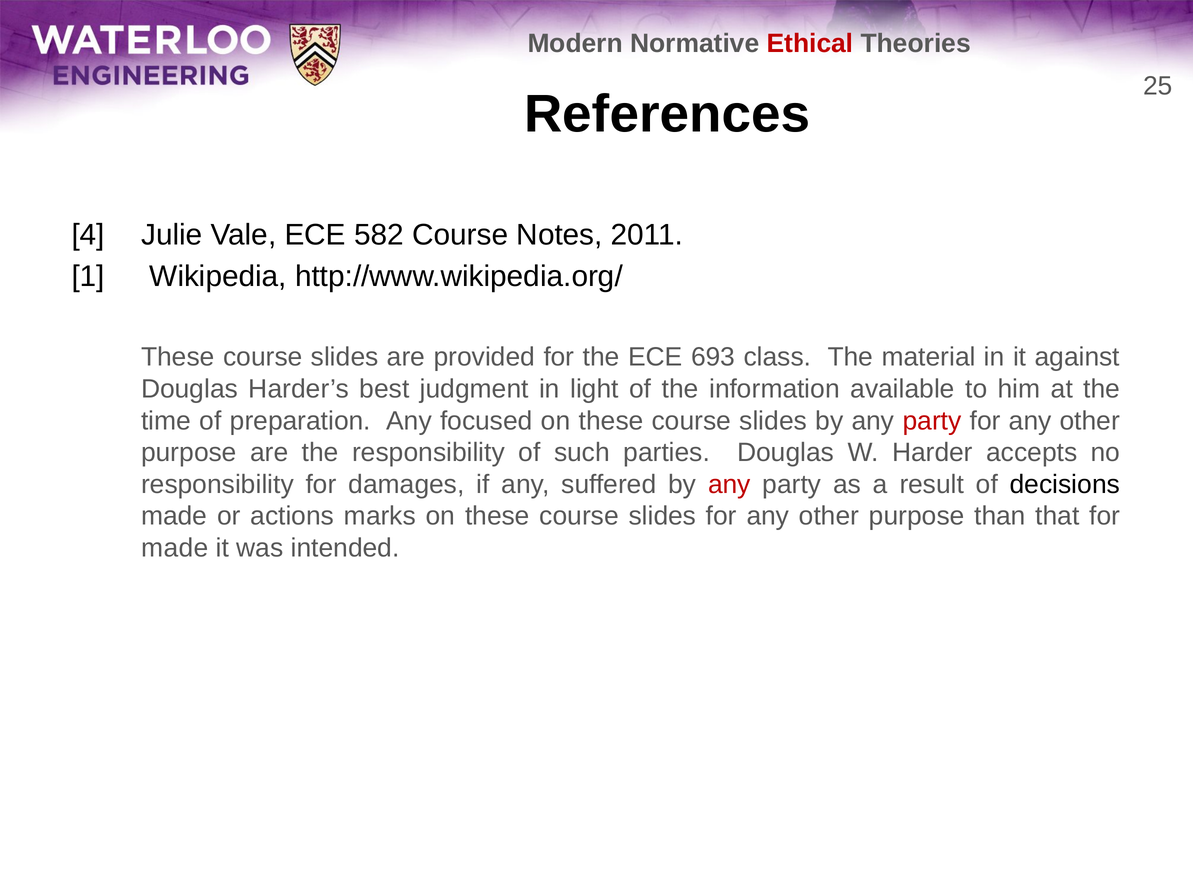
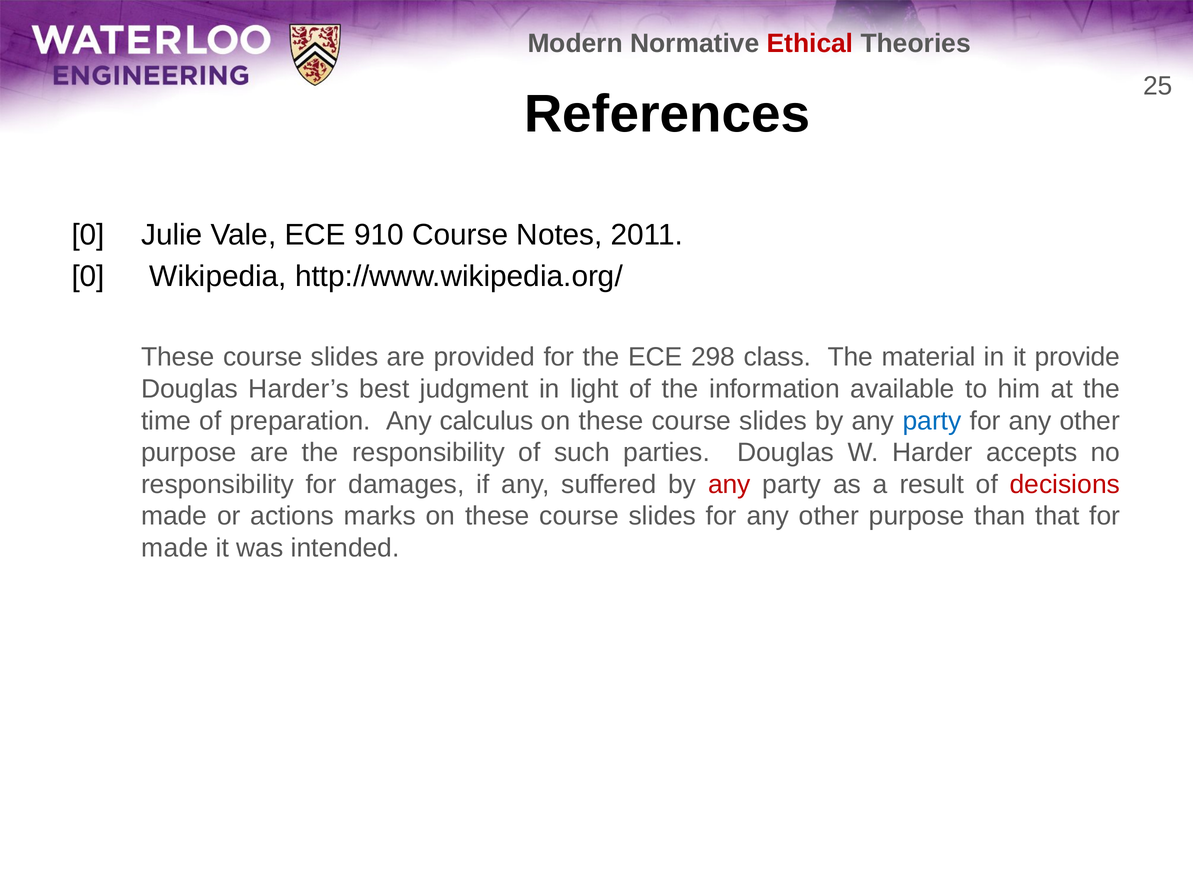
4: 4 -> 0 (88, 235)
582: 582 -> 910 (379, 235)
1: 1 -> 0 (88, 276)
693: 693 -> 298 (713, 357)
against: against -> provide (1077, 357)
focused: focused -> calculus (486, 421)
party colour: red -> blue (932, 421)
decisions colour: black -> red (1065, 484)
